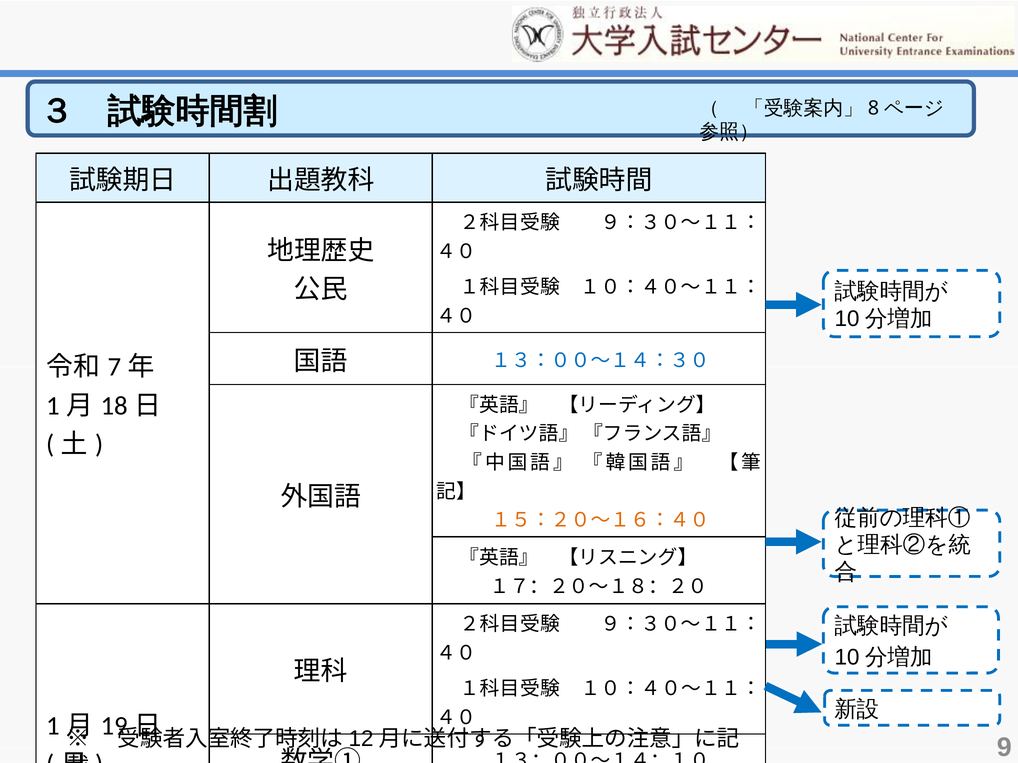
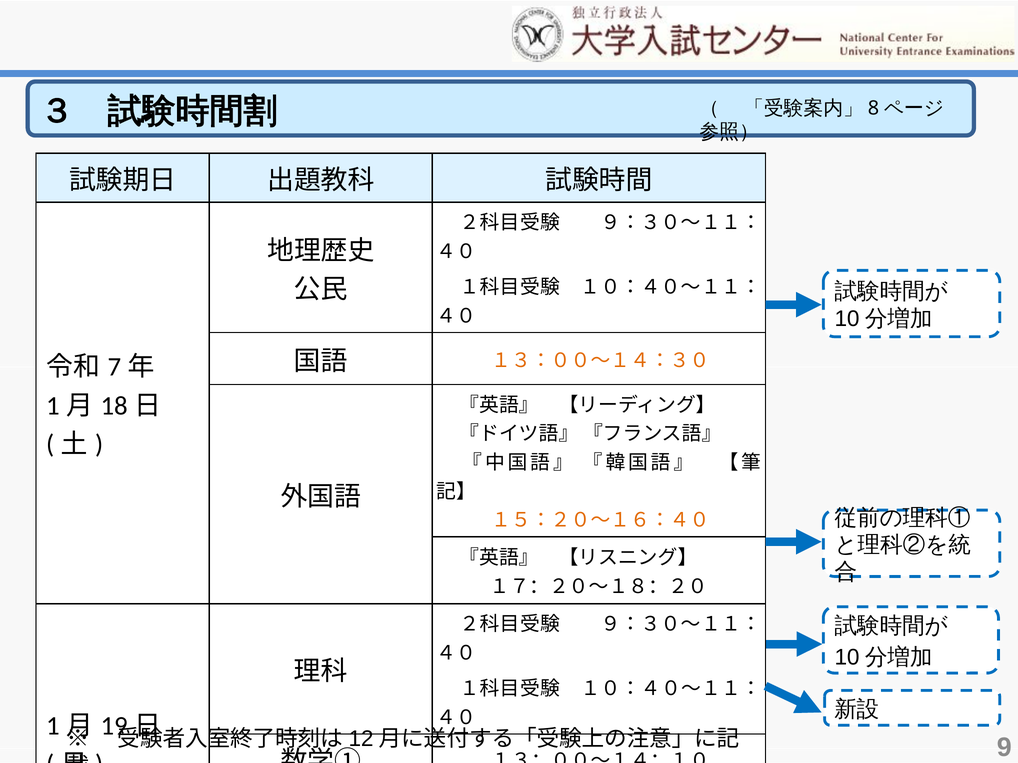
１３：００～１４：３０ colour: blue -> orange (600, 361)
